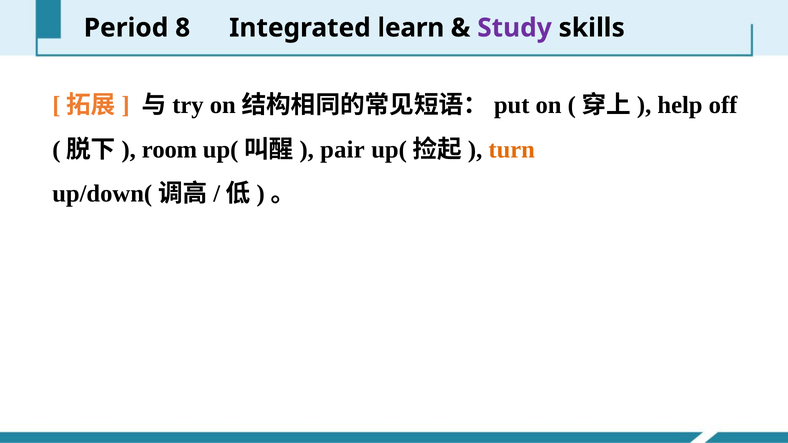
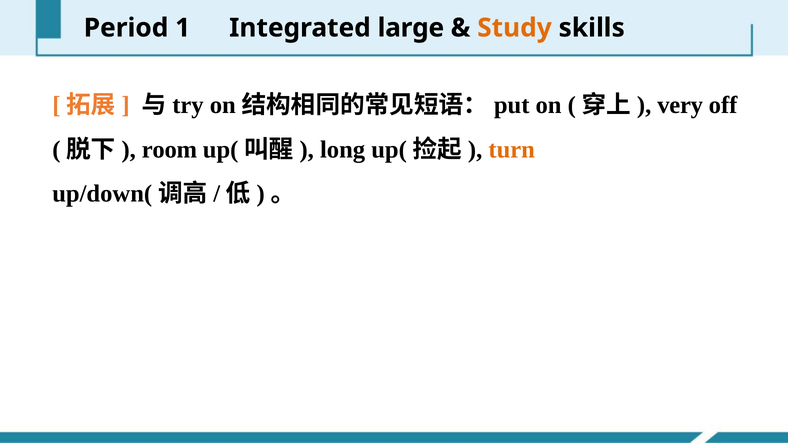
8: 8 -> 1 (183, 28)
learn: learn -> large (411, 28)
Study colour: purple -> orange (514, 28)
help: help -> very (680, 105)
pair: pair -> long (343, 150)
